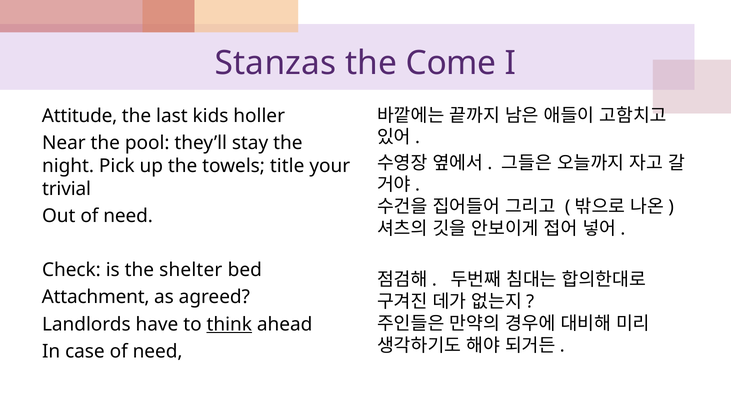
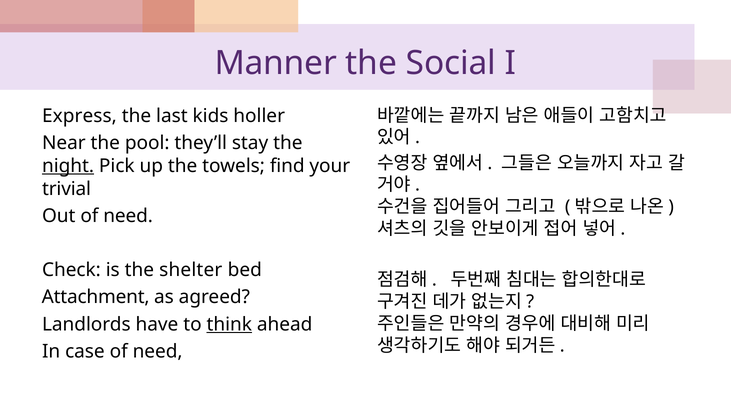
Stanzas: Stanzas -> Manner (276, 63)
Come: Come -> Social (451, 63)
Attitude: Attitude -> Express (79, 116)
night underline: none -> present (68, 166)
title: title -> find (287, 166)
